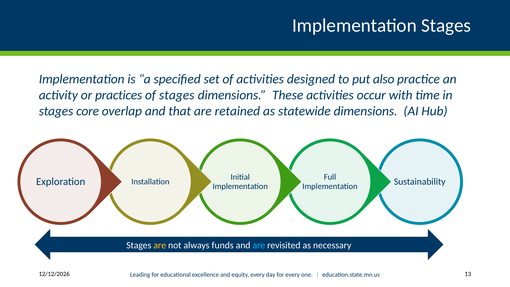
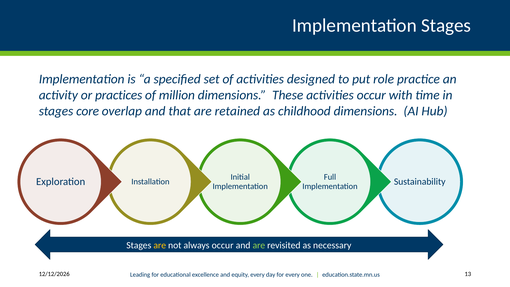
also: also -> role (384, 79)
of stages: stages -> million (177, 95)
statewide: statewide -> childhood (304, 111)
always funds: funds -> occur (223, 245)
are colour: light blue -> light green (259, 245)
